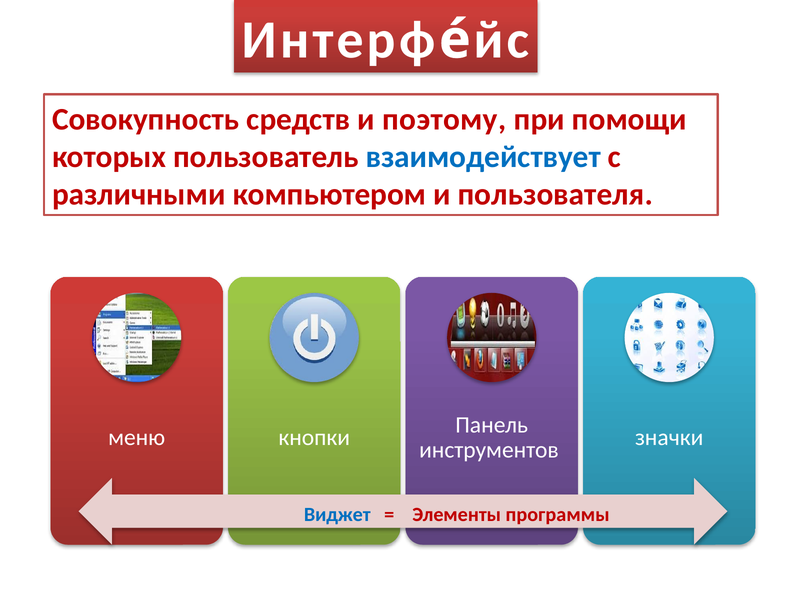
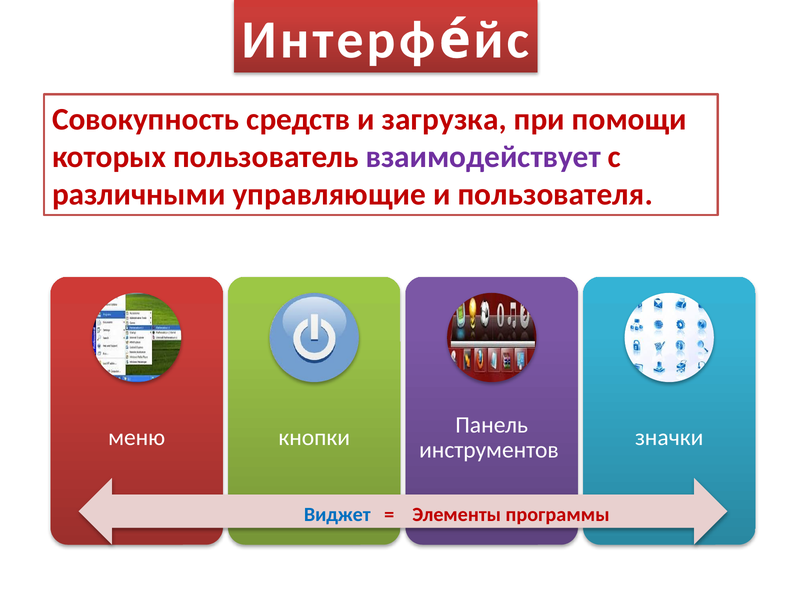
поэтому: поэтому -> загрузка (444, 119)
взаимодействует colour: blue -> purple (483, 157)
компьютером: компьютером -> управляющие (329, 195)
